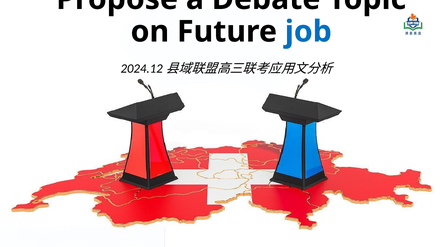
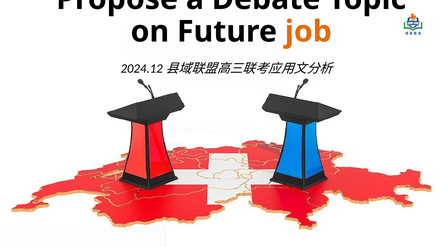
job colour: blue -> orange (308, 32)
